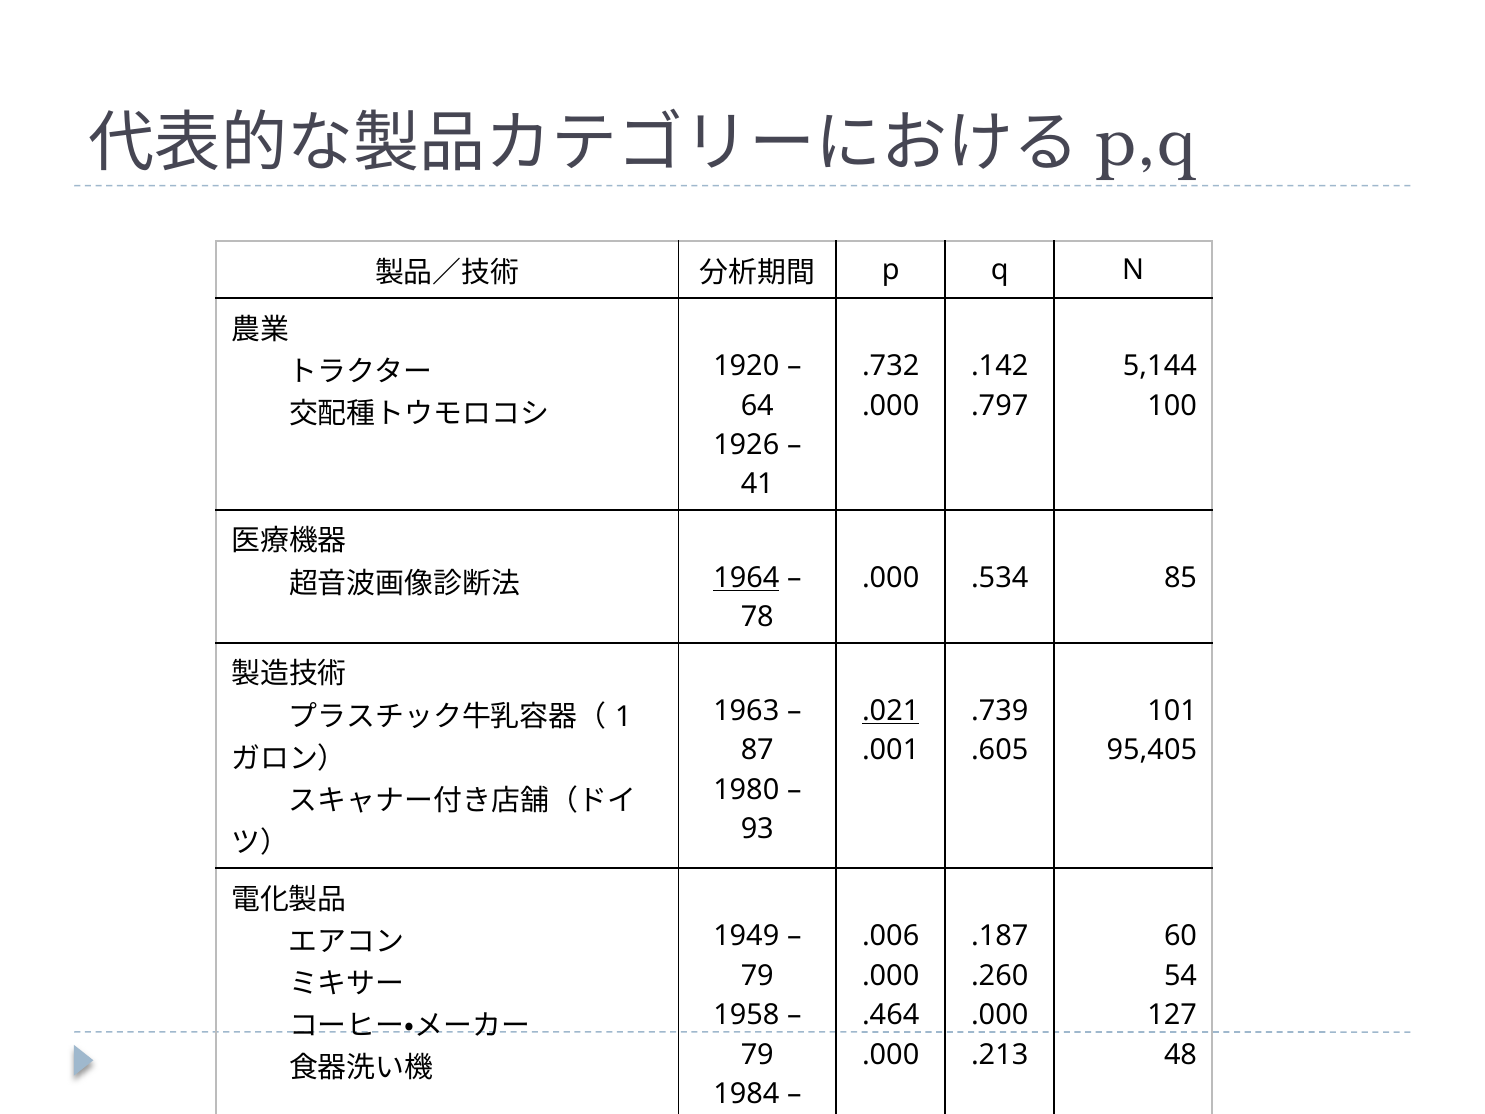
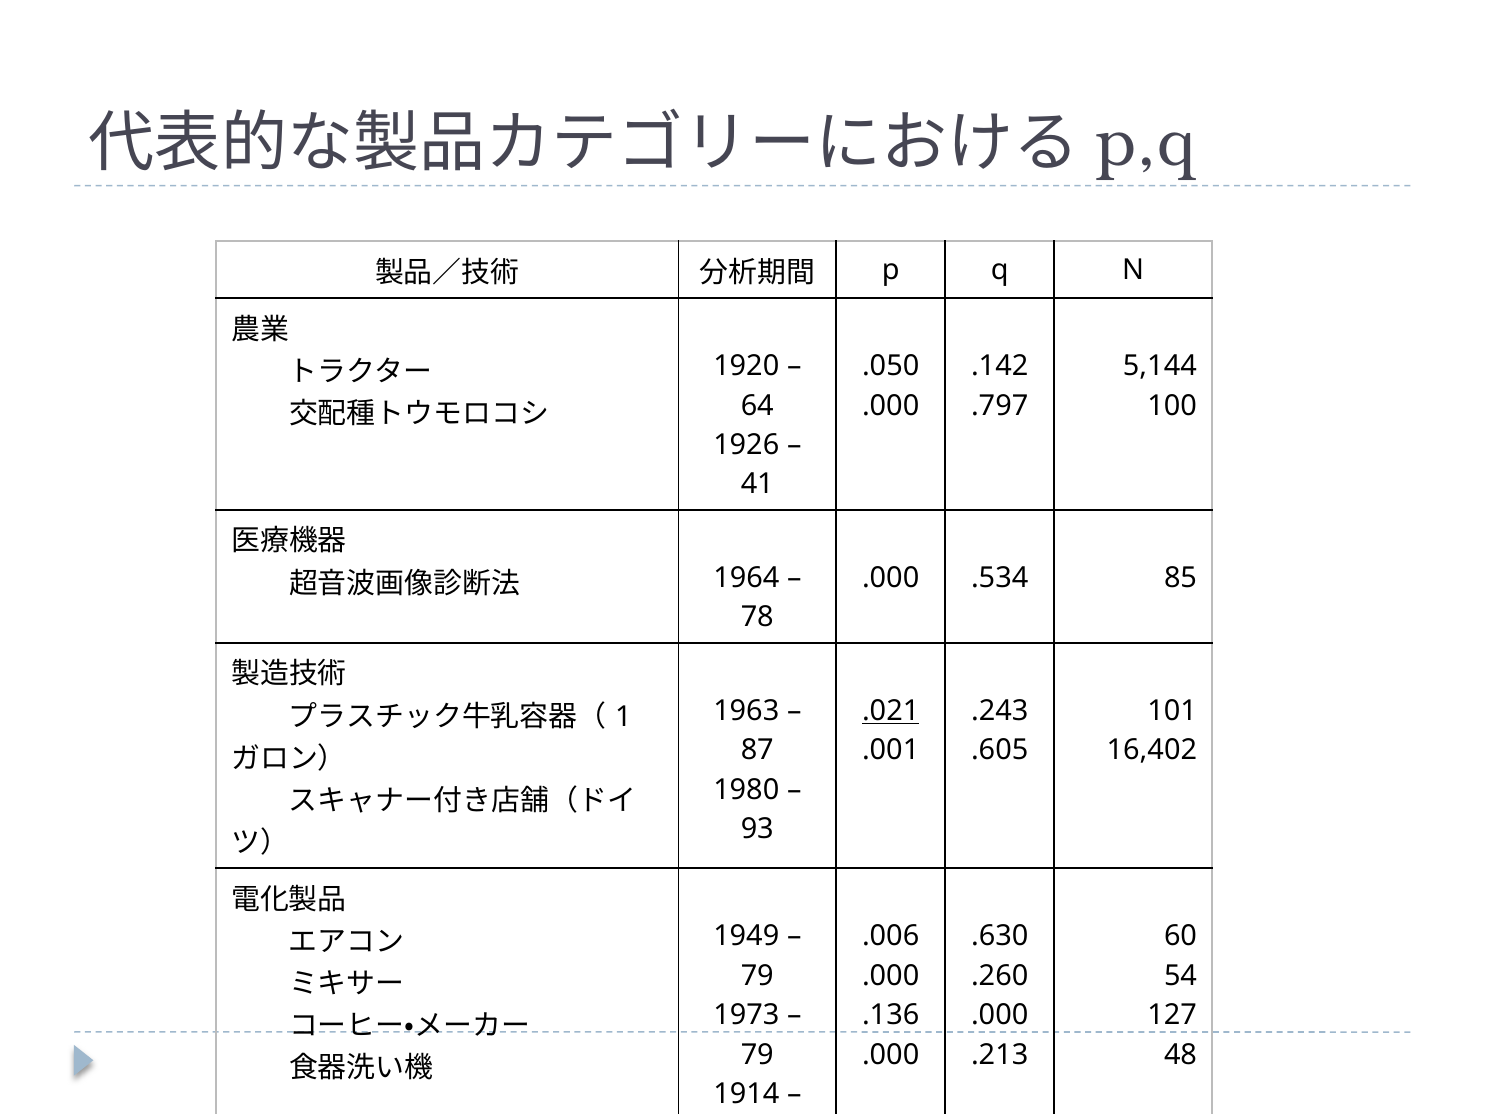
.732: .732 -> .050 (891, 366)
1964 underline: present -> none (746, 578)
.739: .739 -> .243 (1000, 711)
95,405: 95,405 -> 16,402 (1152, 750)
.187: .187 -> .630 (1000, 936)
1958: 1958 -> 1973 (746, 1015)
.464: .464 -> .136 (891, 1015)
1984: 1984 -> 1914 (746, 1094)
